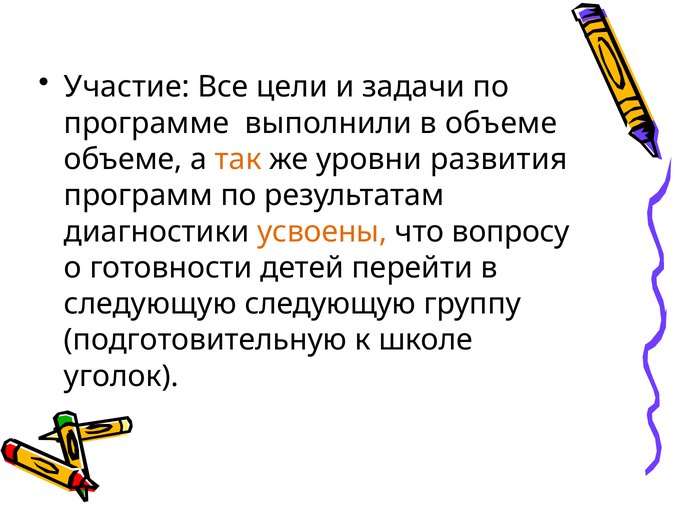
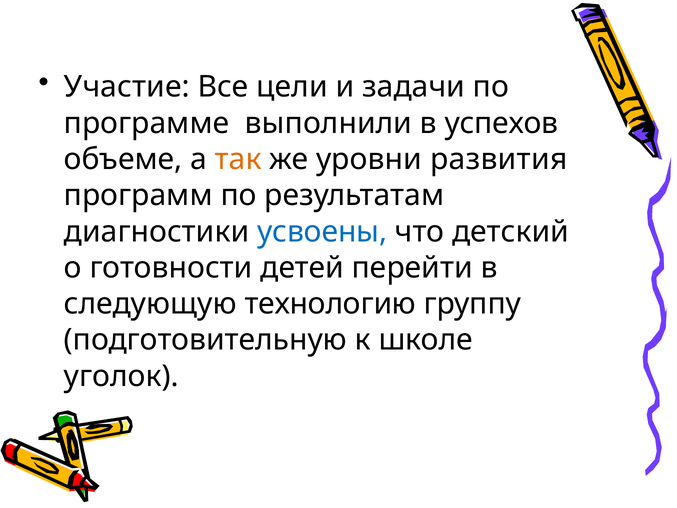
в объеме: объеме -> успехов (502, 123)
усвоены colour: orange -> blue (322, 231)
вопросу: вопросу -> детский (511, 231)
следующую следующую: следующую -> технологию (330, 304)
